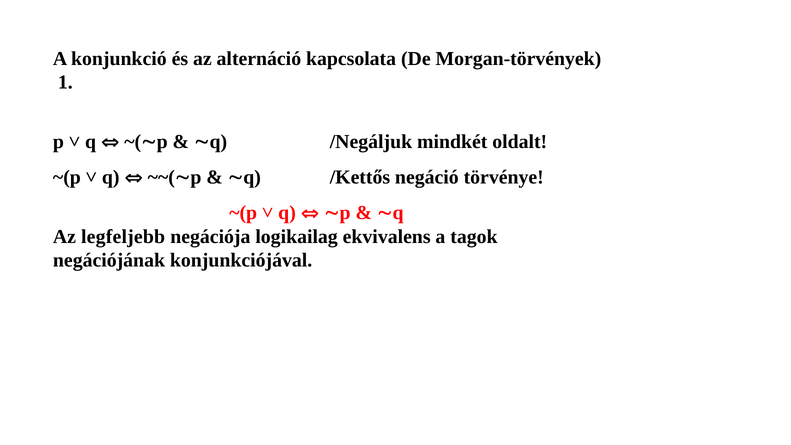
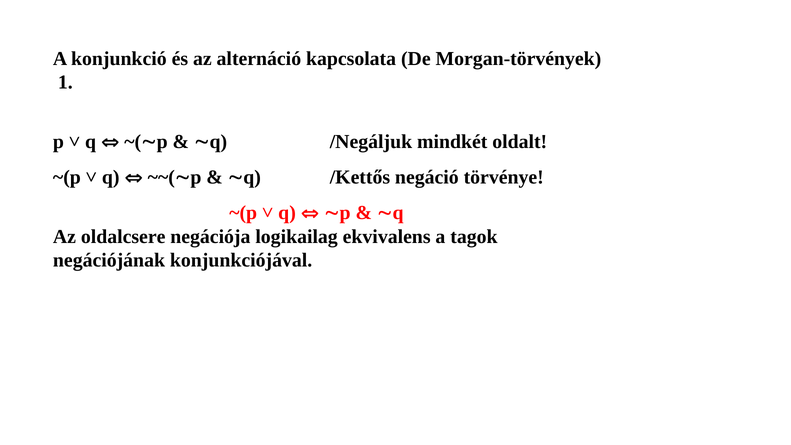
legfeljebb: legfeljebb -> oldalcsere (123, 237)
